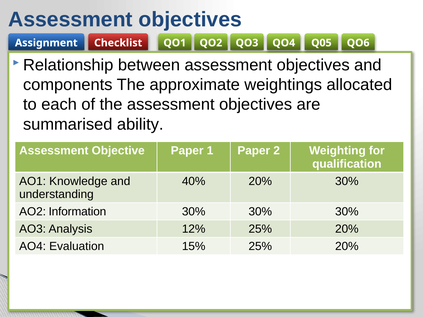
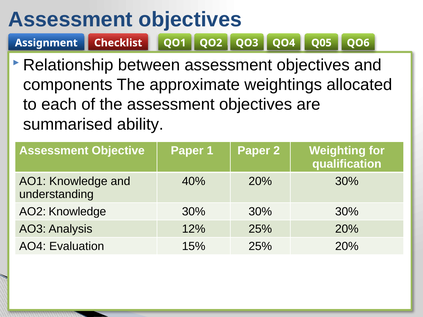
AO2 Information: Information -> Knowledge (77, 212)
